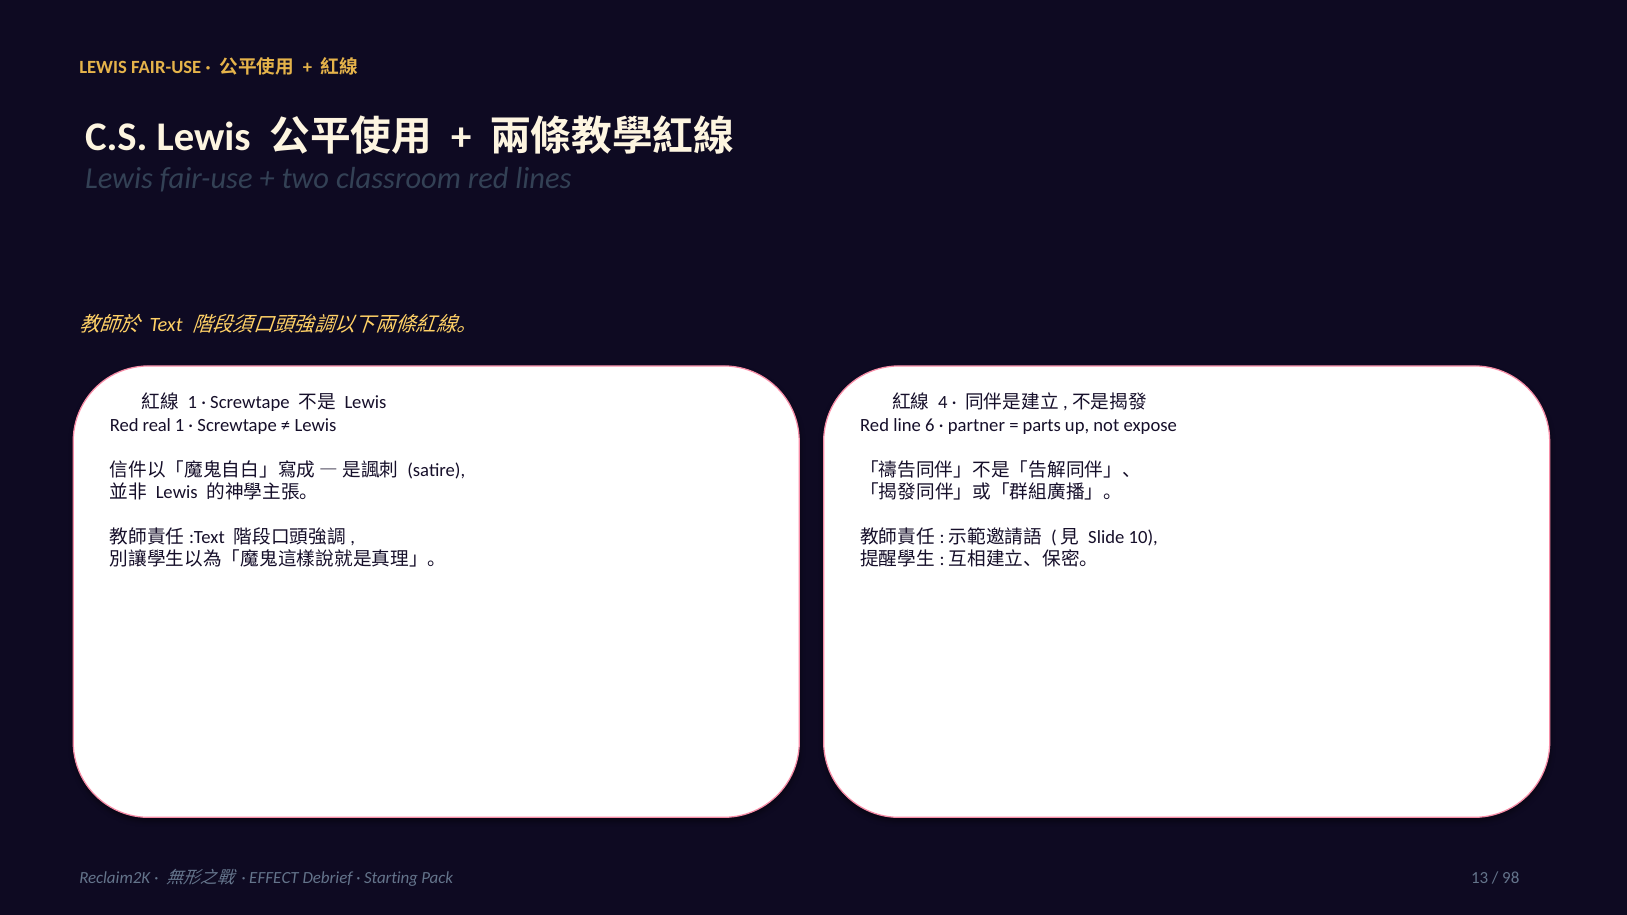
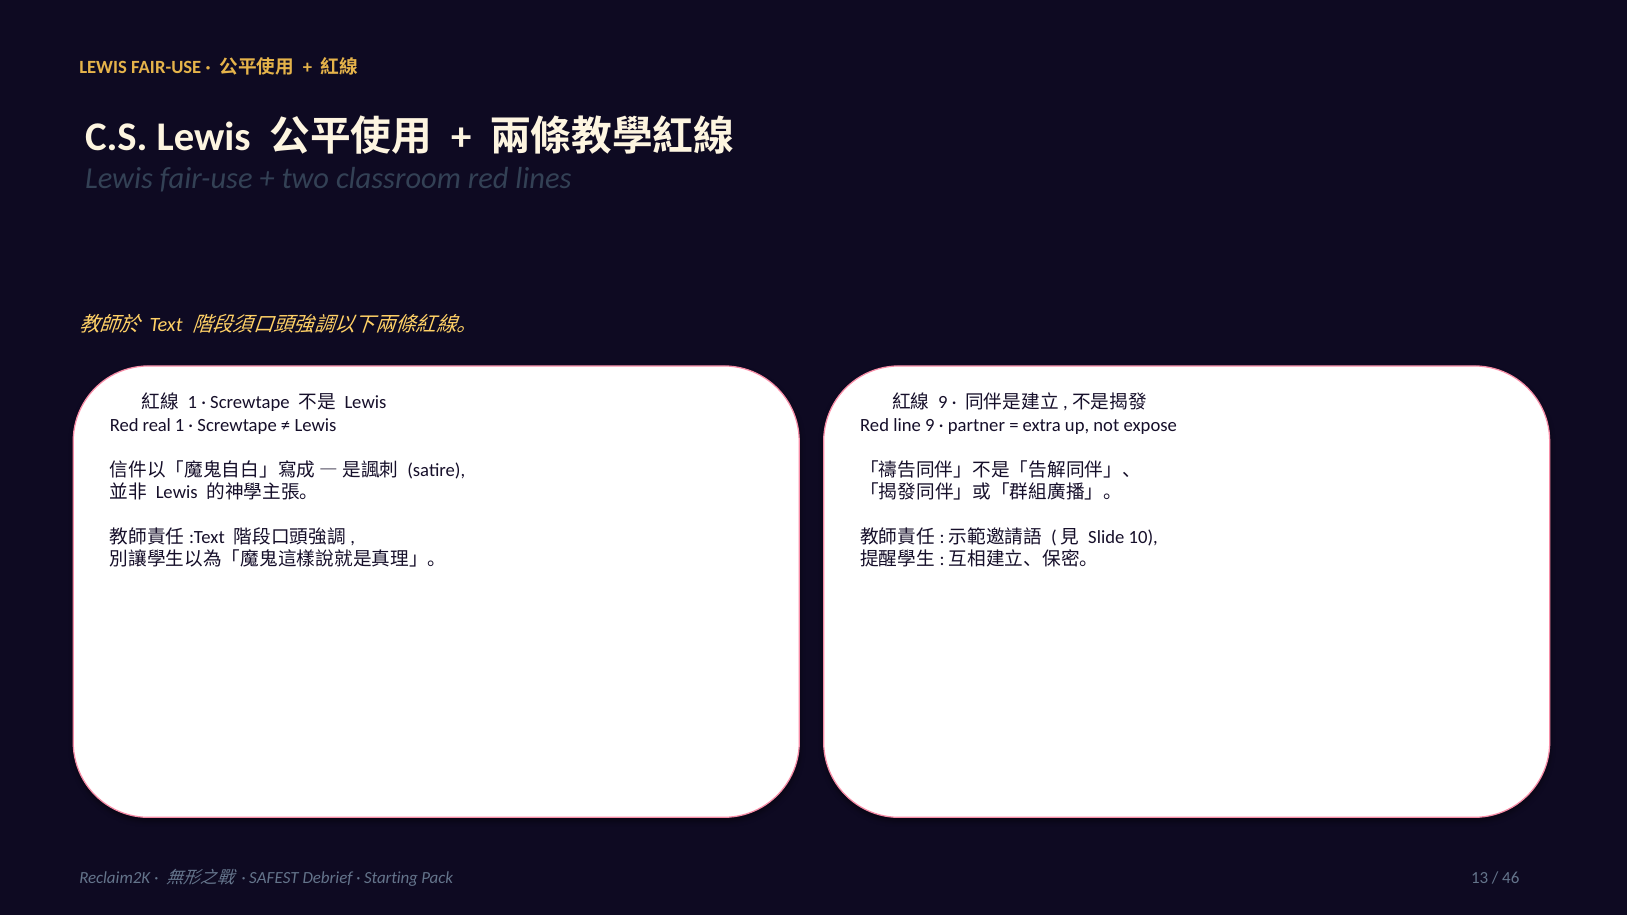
4: 4 -> 9 (943, 403)
line 6: 6 -> 9 (930, 425)
parts: parts -> extra (1042, 425)
EFFECT: EFFECT -> SAFEST (274, 878)
98: 98 -> 46 (1511, 878)
